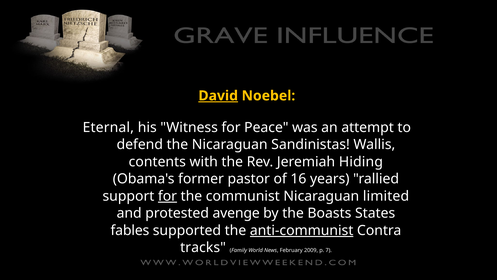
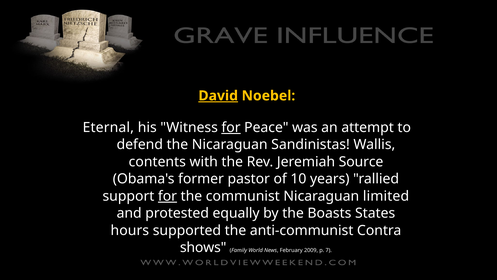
for underline: none -> present (231, 127)
Hiding: Hiding -> Source (361, 161)
16: 16 -> 10 (298, 179)
avenge: avenge -> equally (236, 213)
fables: fables -> hours (130, 230)
anti-communist underline: present -> none (302, 230)
tracks: tracks -> shows (203, 247)
